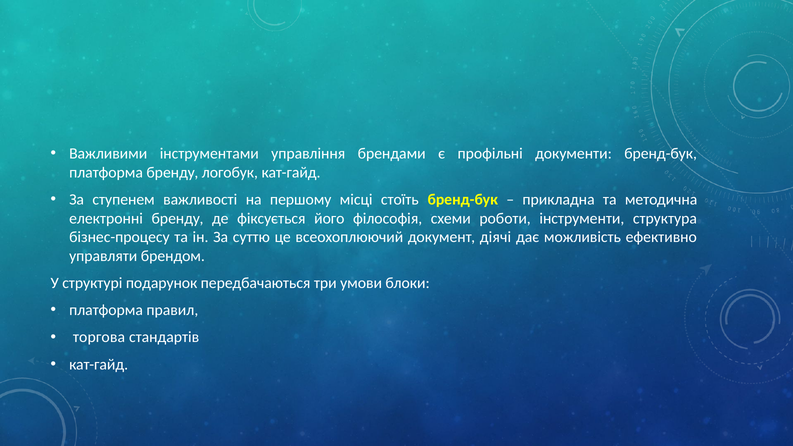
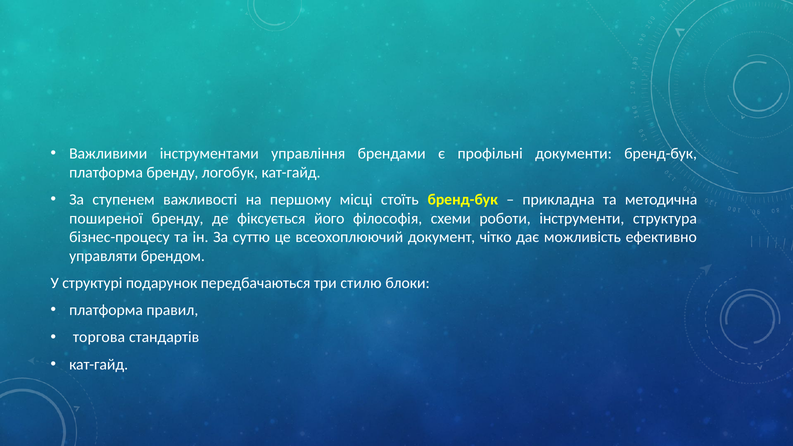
електронні: електронні -> поширеної (106, 218)
діячі: діячі -> чітко (496, 237)
умови: умови -> стилю (361, 283)
